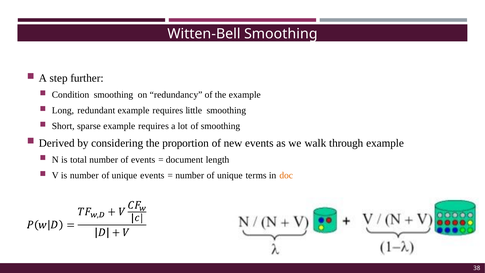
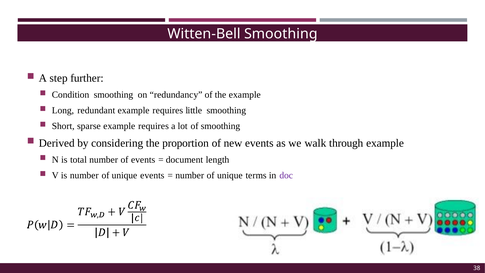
doc colour: orange -> purple (286, 175)
